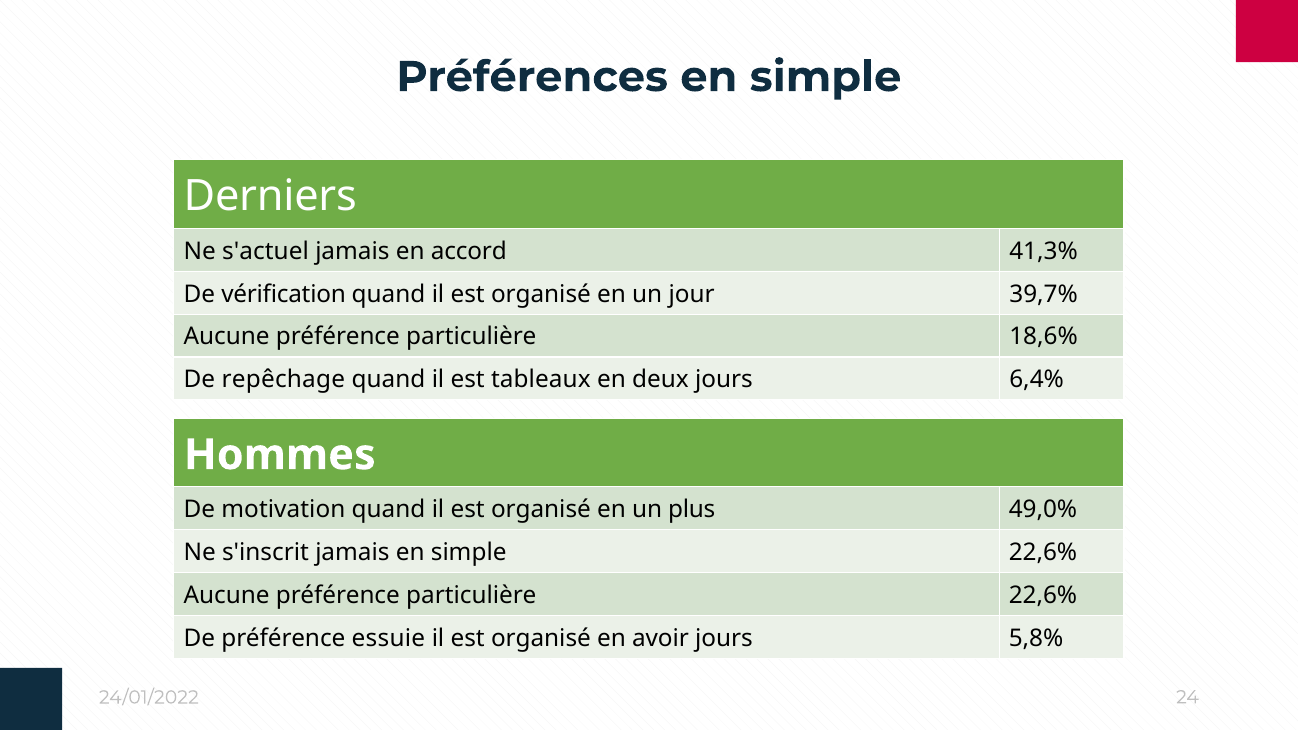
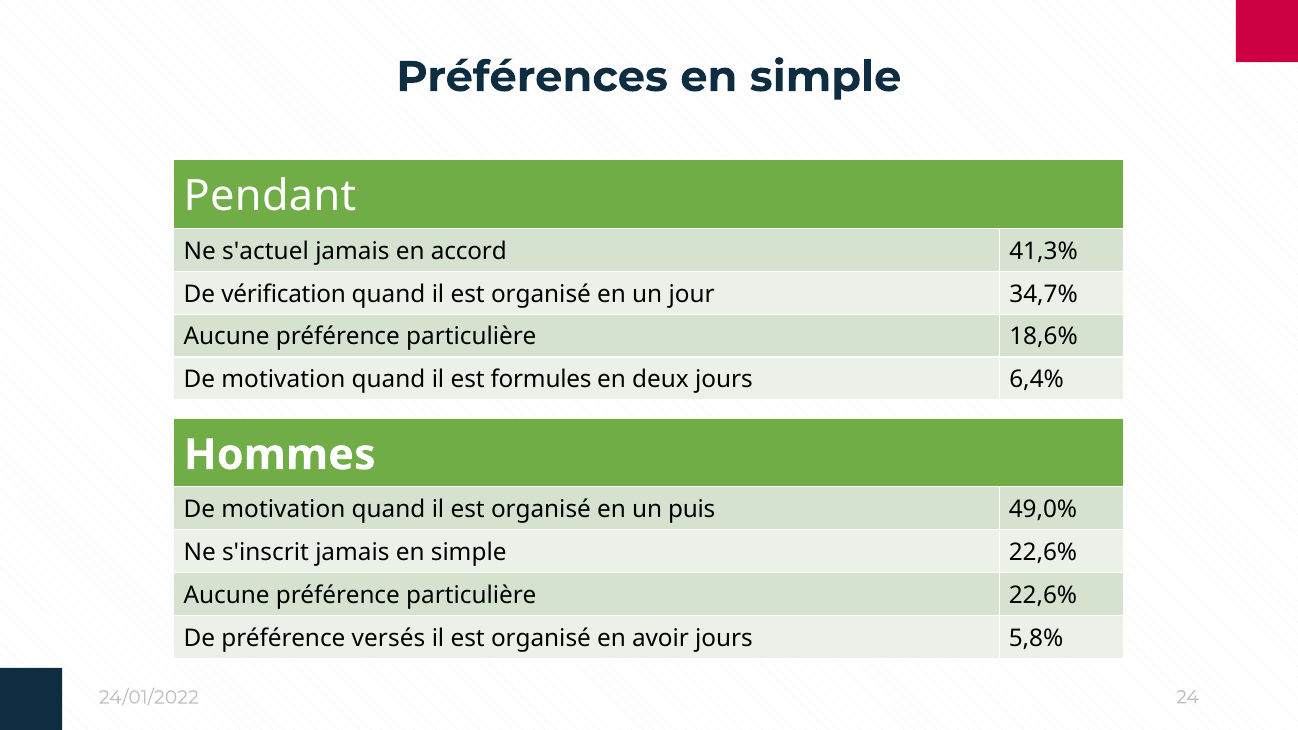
Derniers: Derniers -> Pendant (270, 197)
39,7%: 39,7% -> 34,7% (1044, 294)
repêchage: repêchage -> motivation (283, 380)
tableaux: tableaux -> formules (541, 380)
plus: plus -> puis (692, 510)
essuie: essuie -> versés (388, 638)
